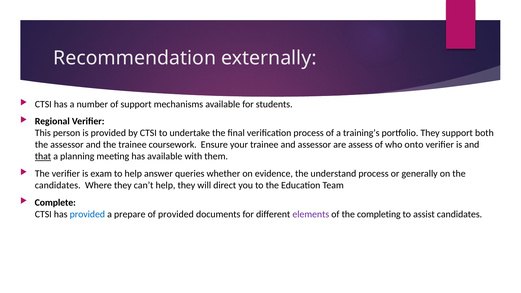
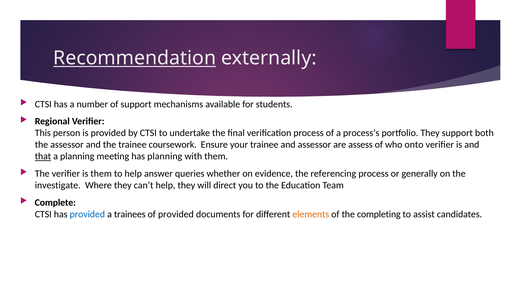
Recommendation underline: none -> present (135, 58)
training’s: training’s -> process’s (361, 133)
has available: available -> planning (165, 156)
is exam: exam -> them (101, 174)
understand: understand -> referencing (333, 174)
candidates: candidates -> investigate (58, 185)
prepare: prepare -> trainees (130, 214)
elements colour: purple -> orange (311, 214)
